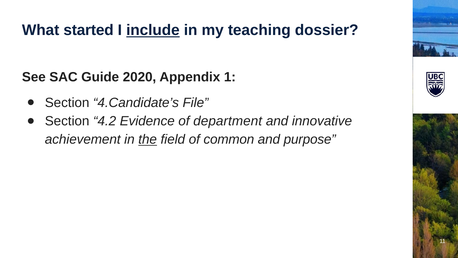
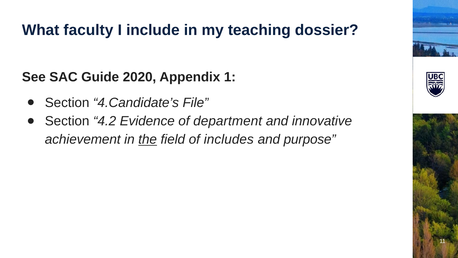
started: started -> faculty (88, 30)
include underline: present -> none (153, 30)
common: common -> includes (229, 139)
